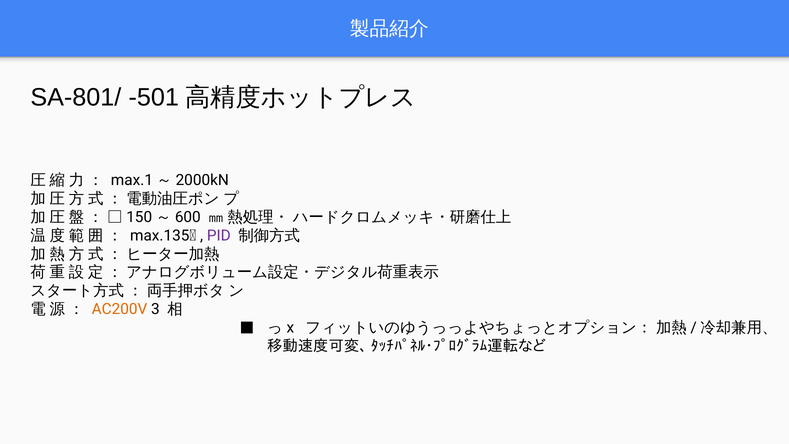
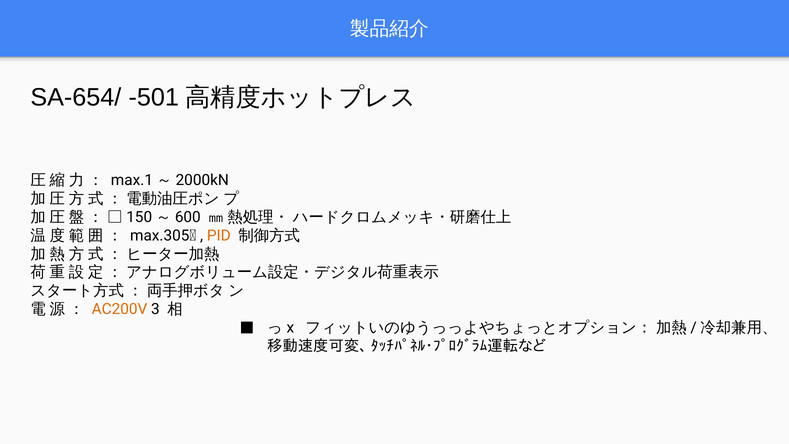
SA-801/: SA-801/ -> SA-654/ (76, 98)
max.135℃: max.135℃ -> max.305℃ (163, 235)
PID colour: purple -> orange (219, 235)
